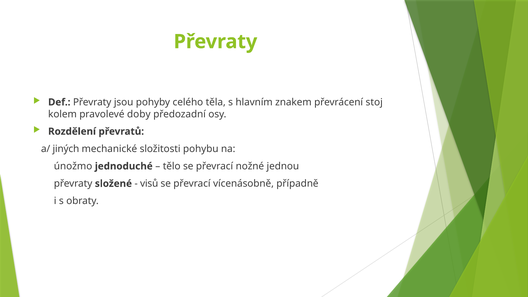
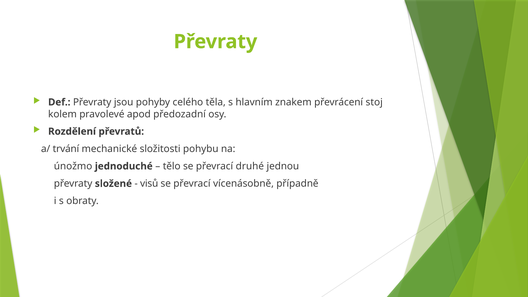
doby: doby -> apod (139, 114)
jiných: jiných -> trvání (66, 149)
nožné: nožné -> druhé (250, 166)
